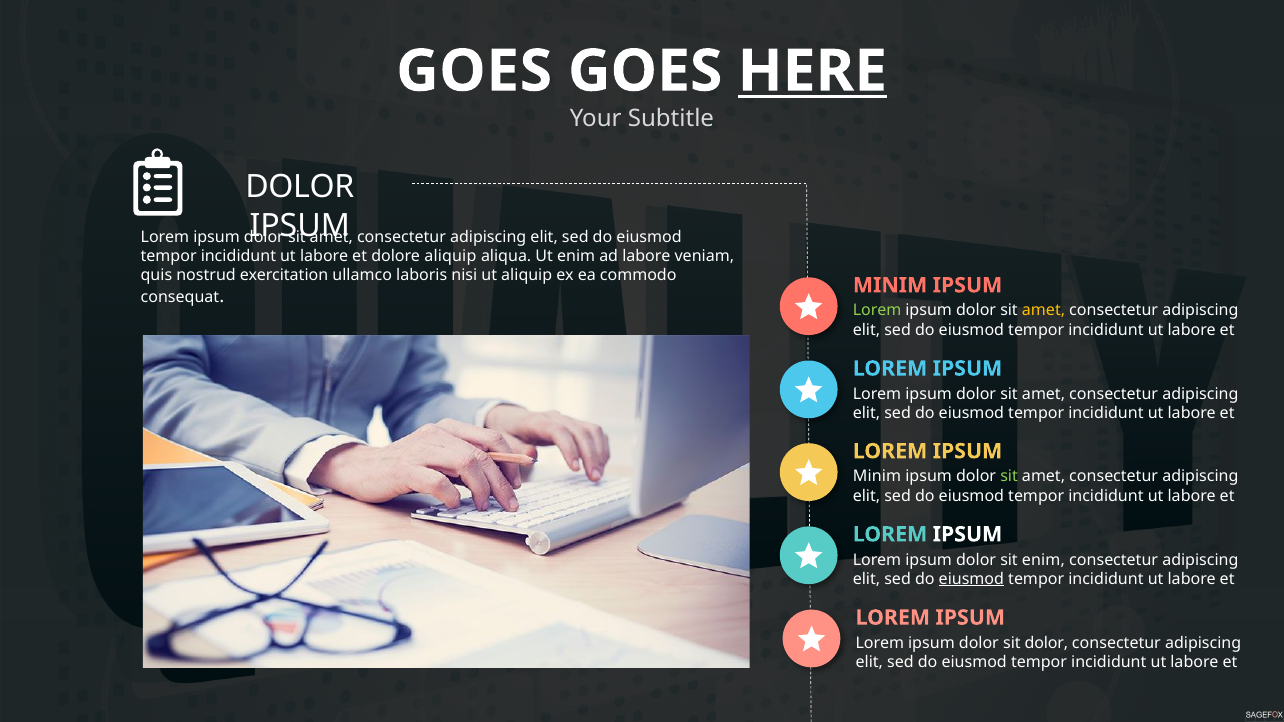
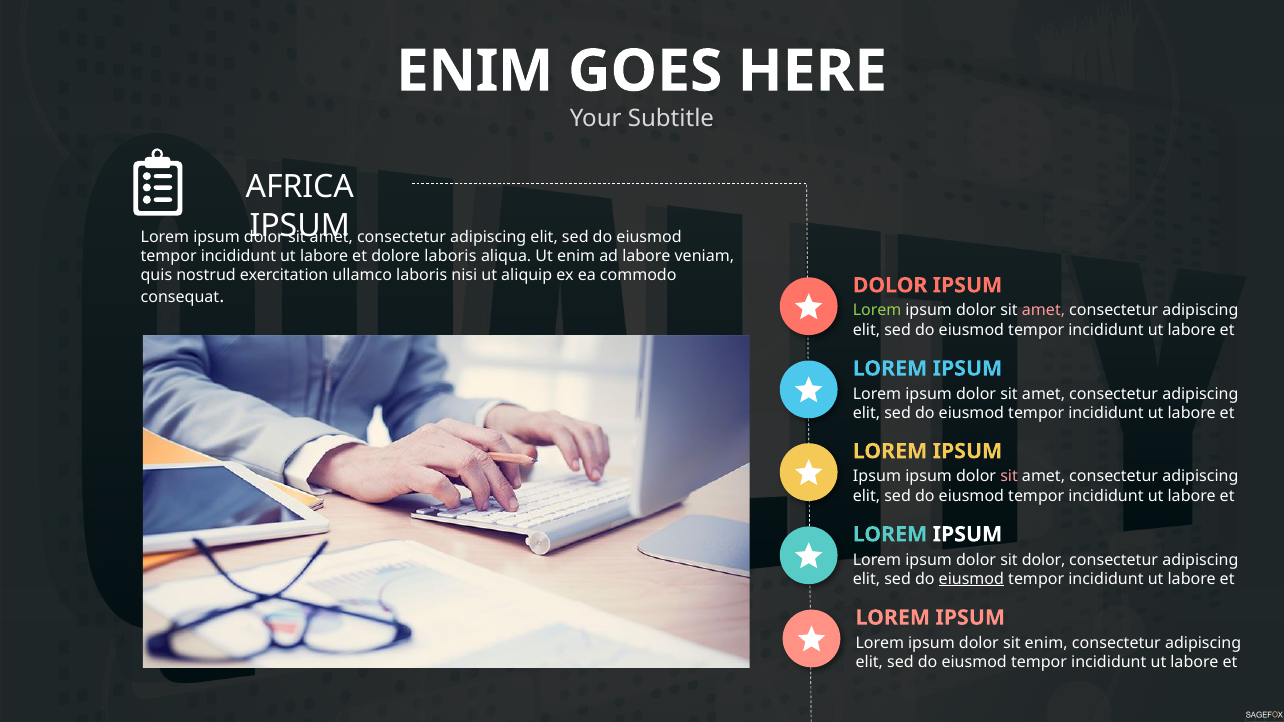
GOES: GOES -> ENIM (475, 71)
HERE underline: present -> none (812, 71)
DOLOR: DOLOR -> AFRICA (300, 187)
dolore aliquip: aliquip -> laboris (450, 256)
MINIM: MINIM -> DOLOR (890, 285)
amet colour: yellow -> pink (1044, 311)
Minim: Minim -> Ipsum (877, 477)
sit colour: light green -> pink (1009, 477)
sit enim: enim -> dolor (1044, 560)
sit dolor: dolor -> enim (1046, 643)
